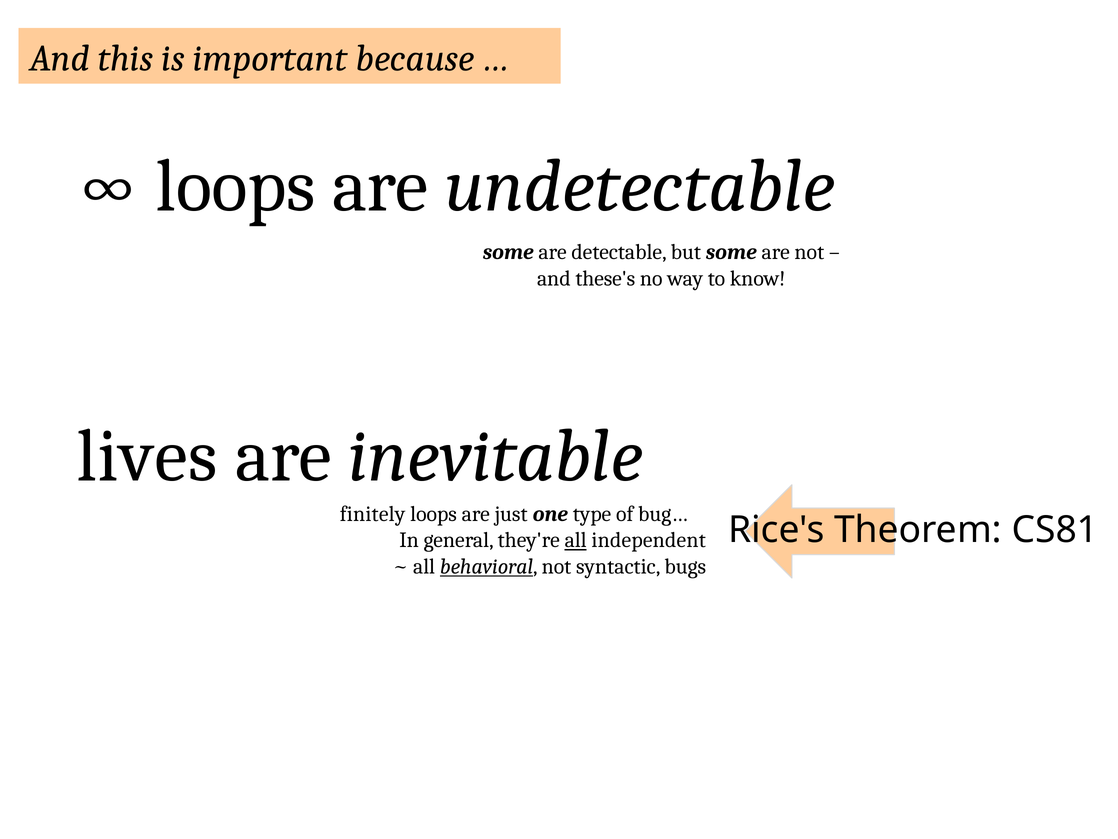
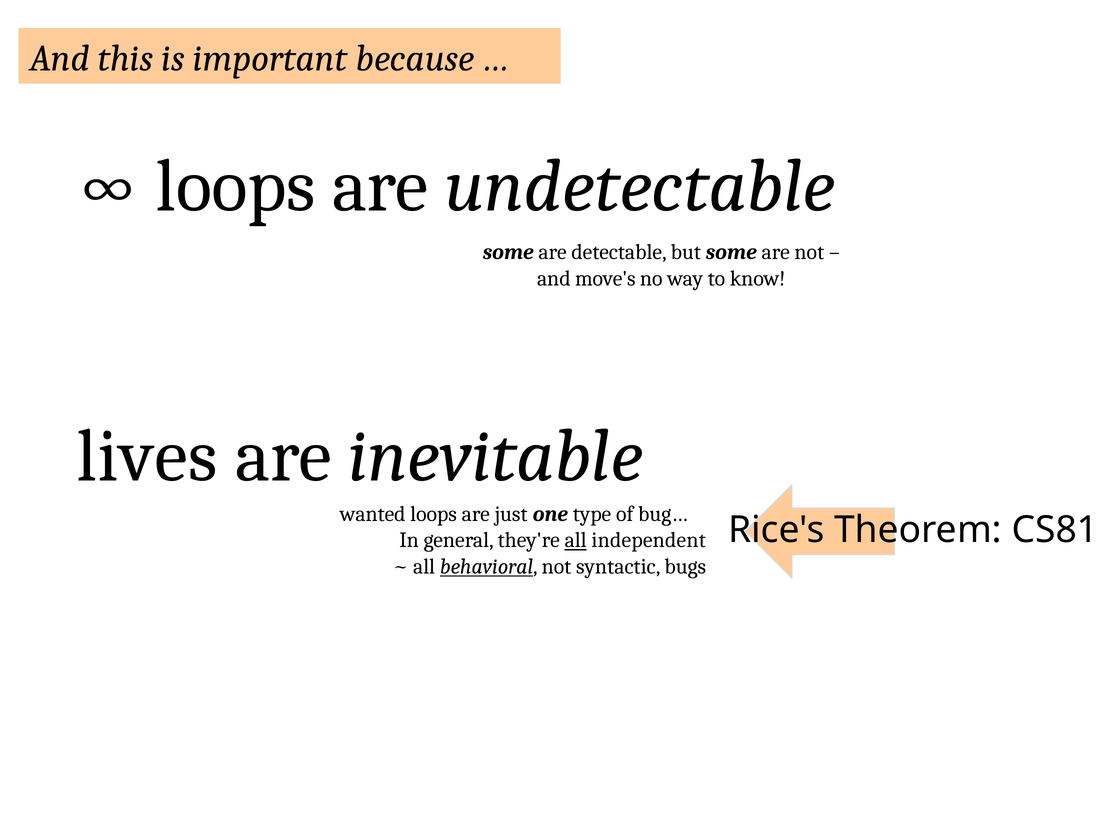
these's: these's -> move's (605, 278)
finitely: finitely -> wanted (373, 514)
